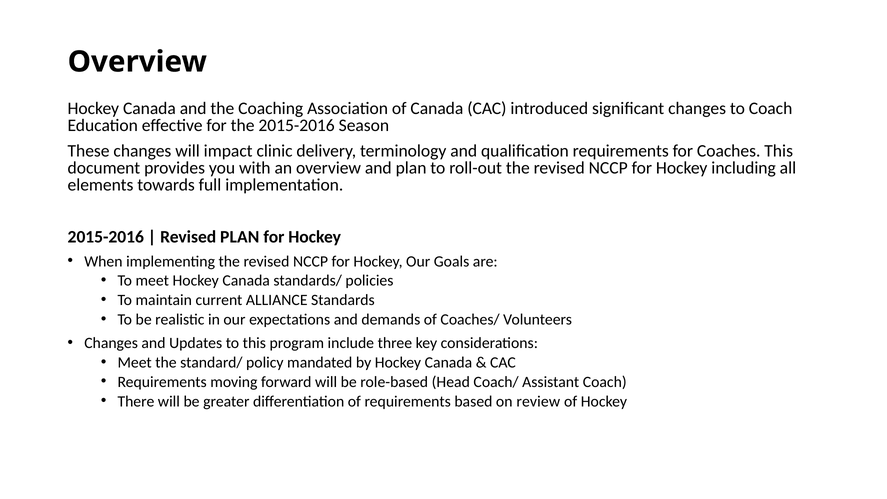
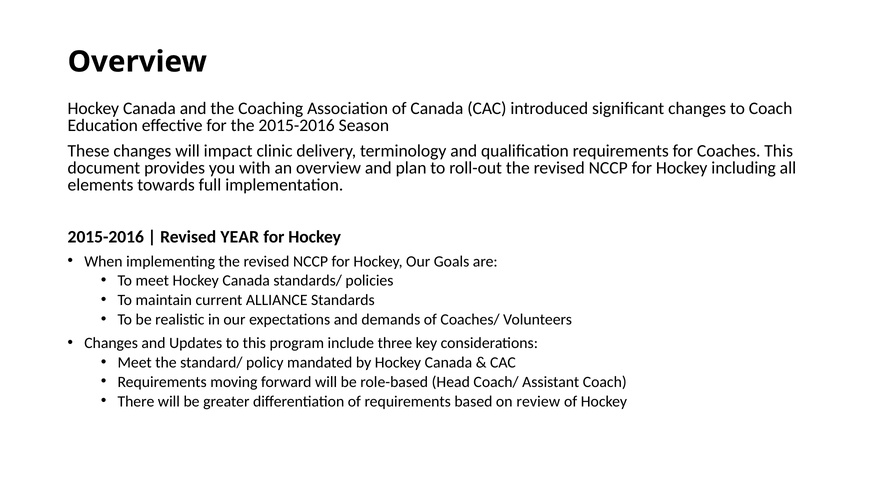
Revised PLAN: PLAN -> YEAR (240, 237)
